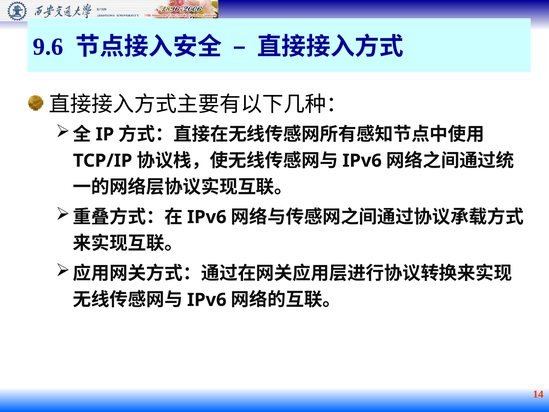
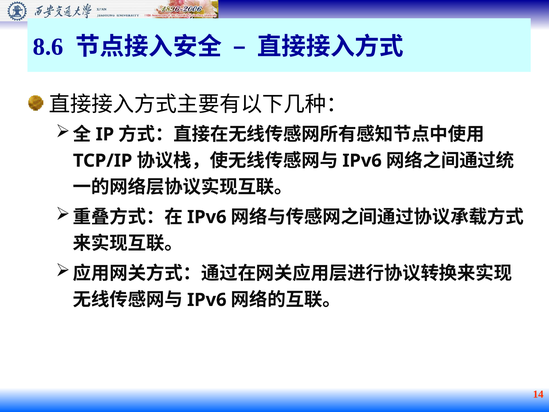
9.6: 9.6 -> 8.6 (48, 47)
